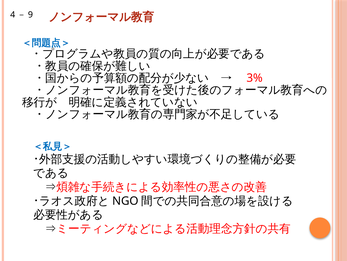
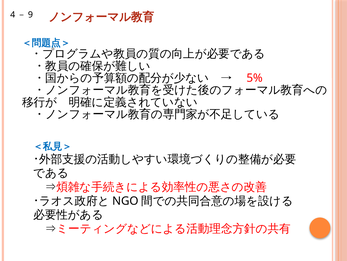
3%: 3% -> 5% (255, 78)
